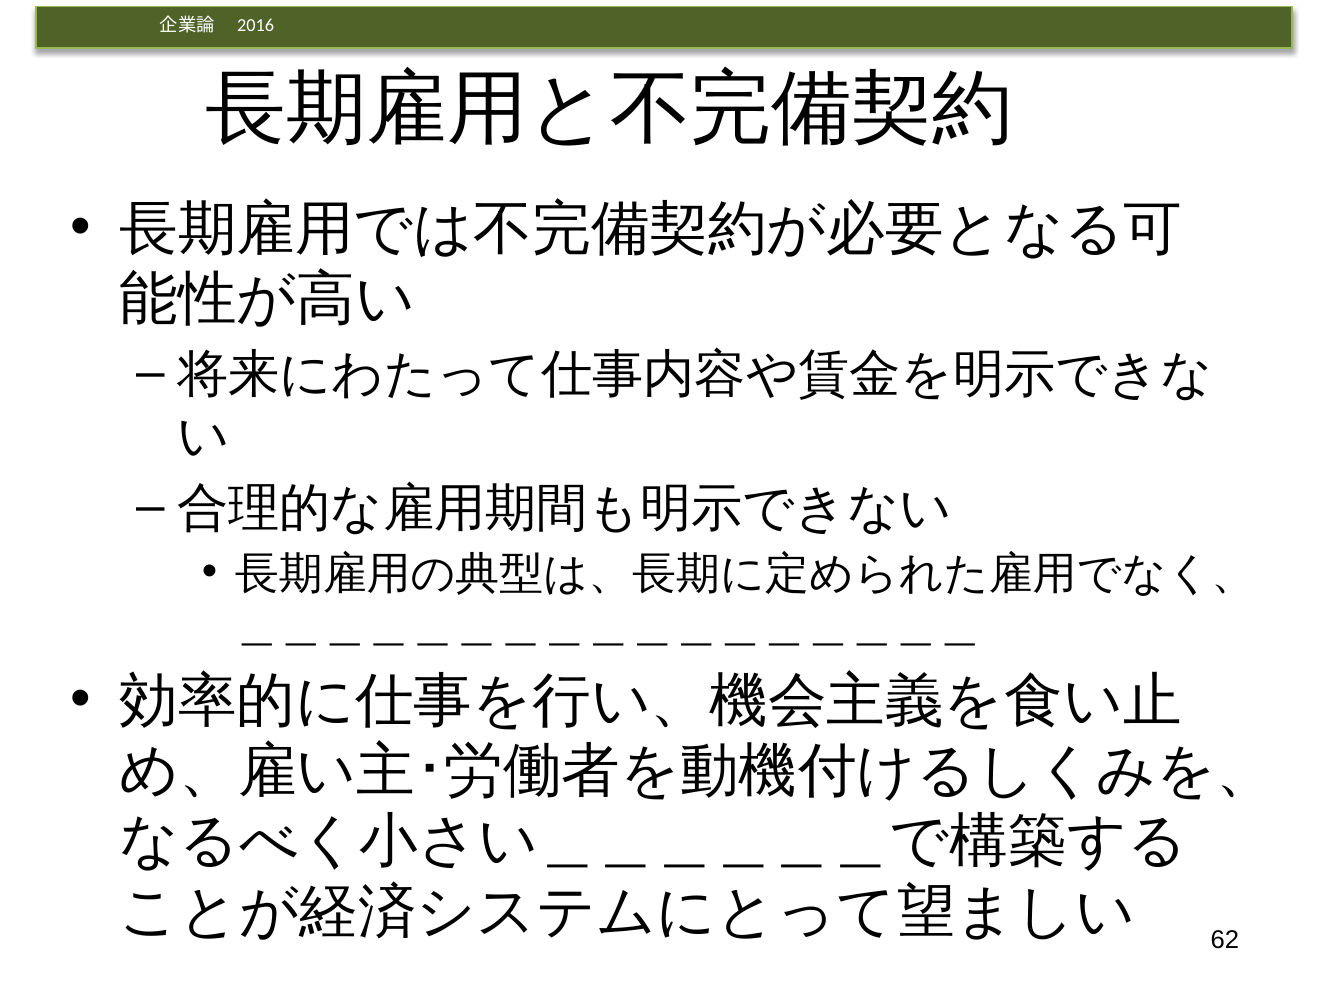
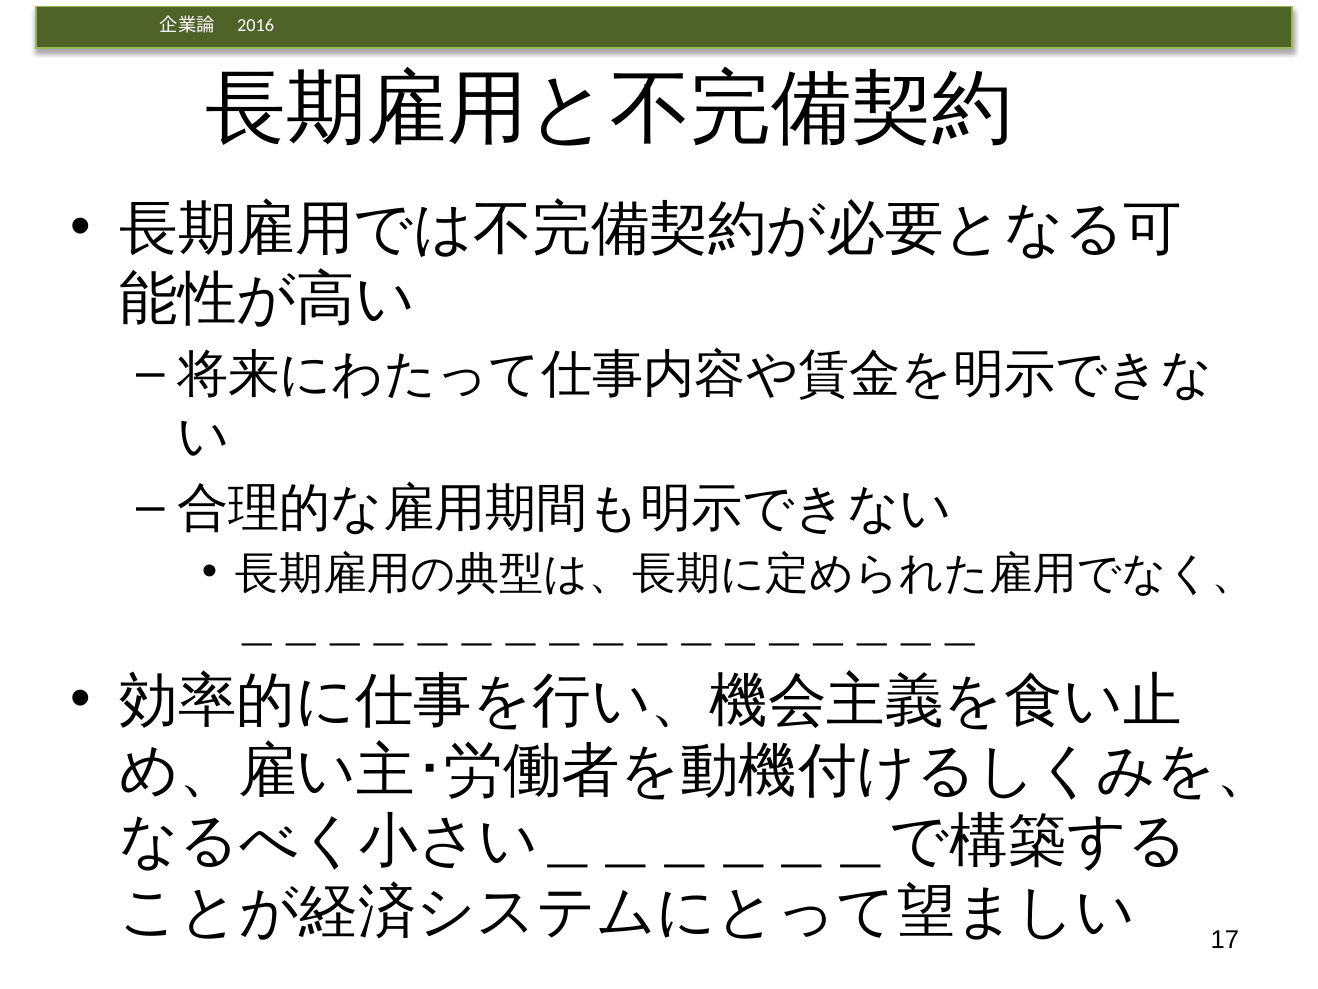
62: 62 -> 17 (1225, 940)
